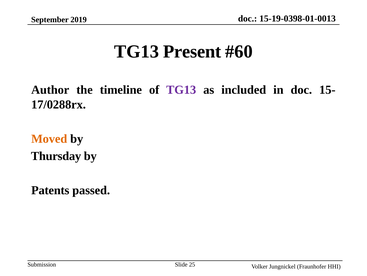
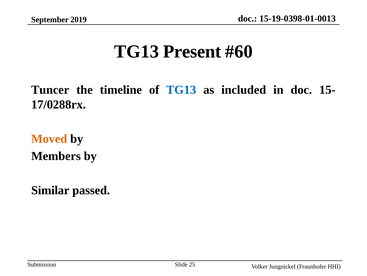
Author: Author -> Tuncer (50, 90)
TG13 colour: purple -> blue (181, 90)
Thursday: Thursday -> Members (56, 156)
Patents: Patents -> Similar (50, 190)
